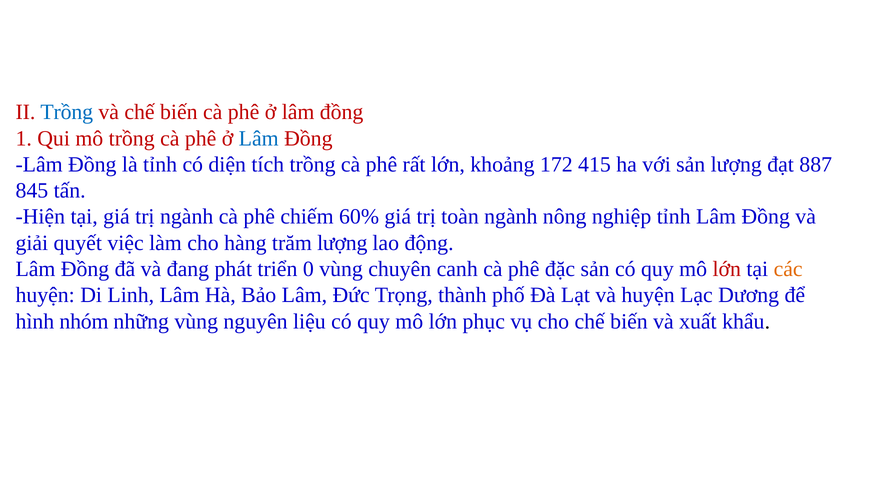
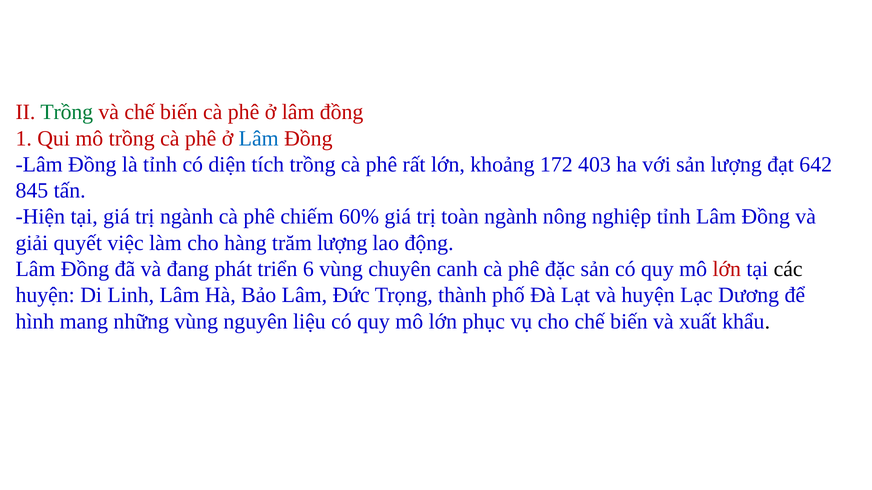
Trồng colour: blue -> green (67, 112)
415: 415 -> 403 (594, 165)
887: 887 -> 642 (816, 165)
0: 0 -> 6 (308, 269)
các colour: orange -> black (788, 269)
nhóm: nhóm -> mang (84, 322)
